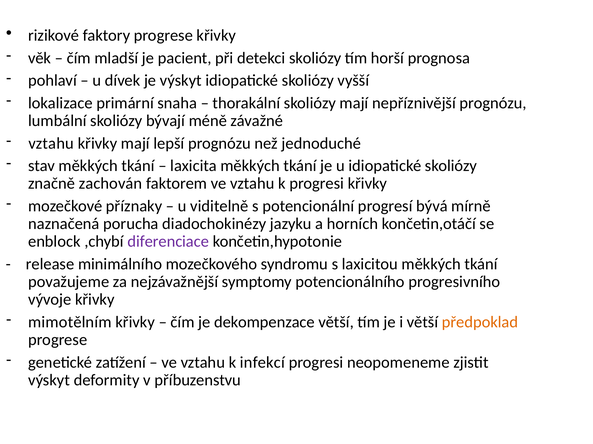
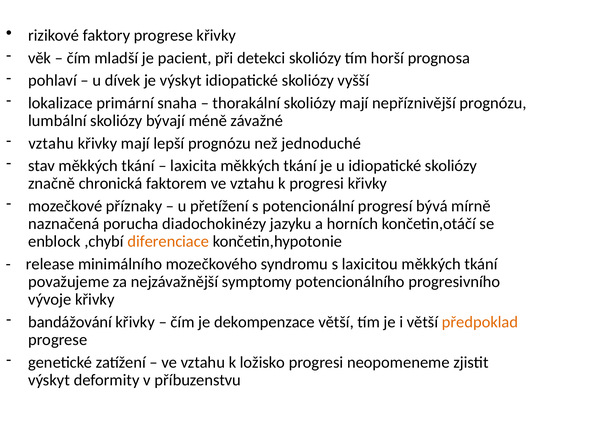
zachován: zachován -> chronická (111, 184)
viditelně: viditelně -> přetížení (219, 206)
diferenciace colour: purple -> orange (168, 242)
mimotělním: mimotělním -> bandážování (70, 323)
infekcí: infekcí -> ložisko (262, 363)
